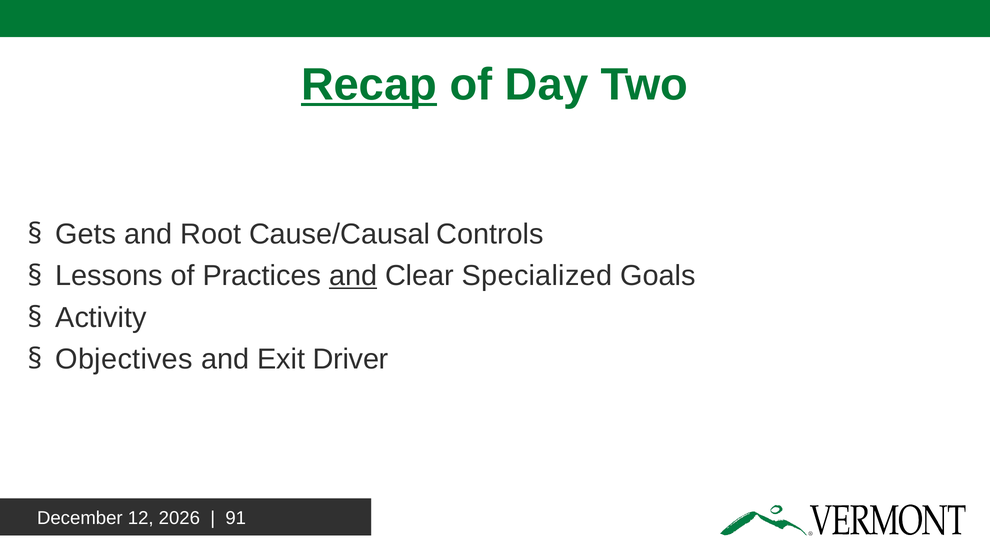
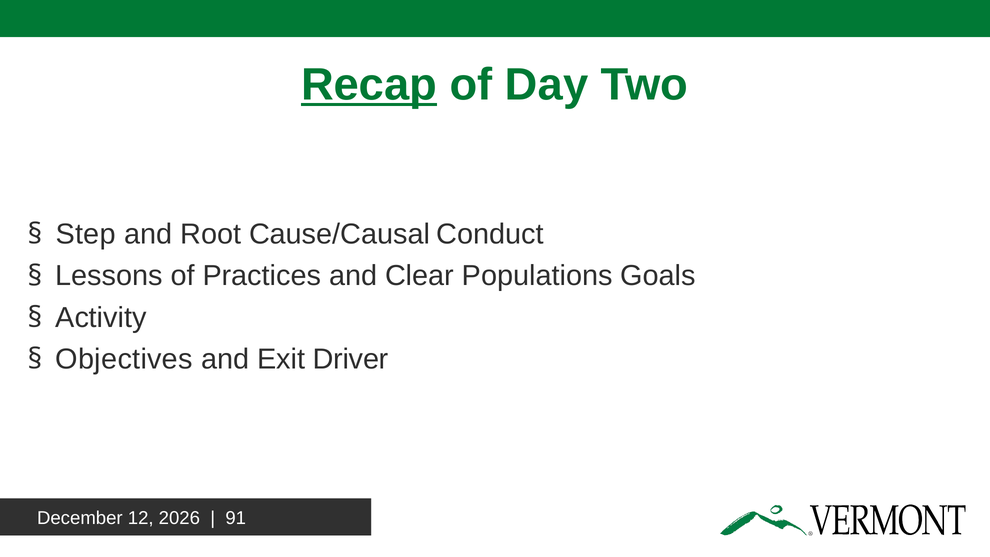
Gets: Gets -> Step (86, 234)
Controls: Controls -> Conduct (490, 234)
and underline: present -> none (353, 276)
Specialized: Specialized -> Populations (537, 276)
